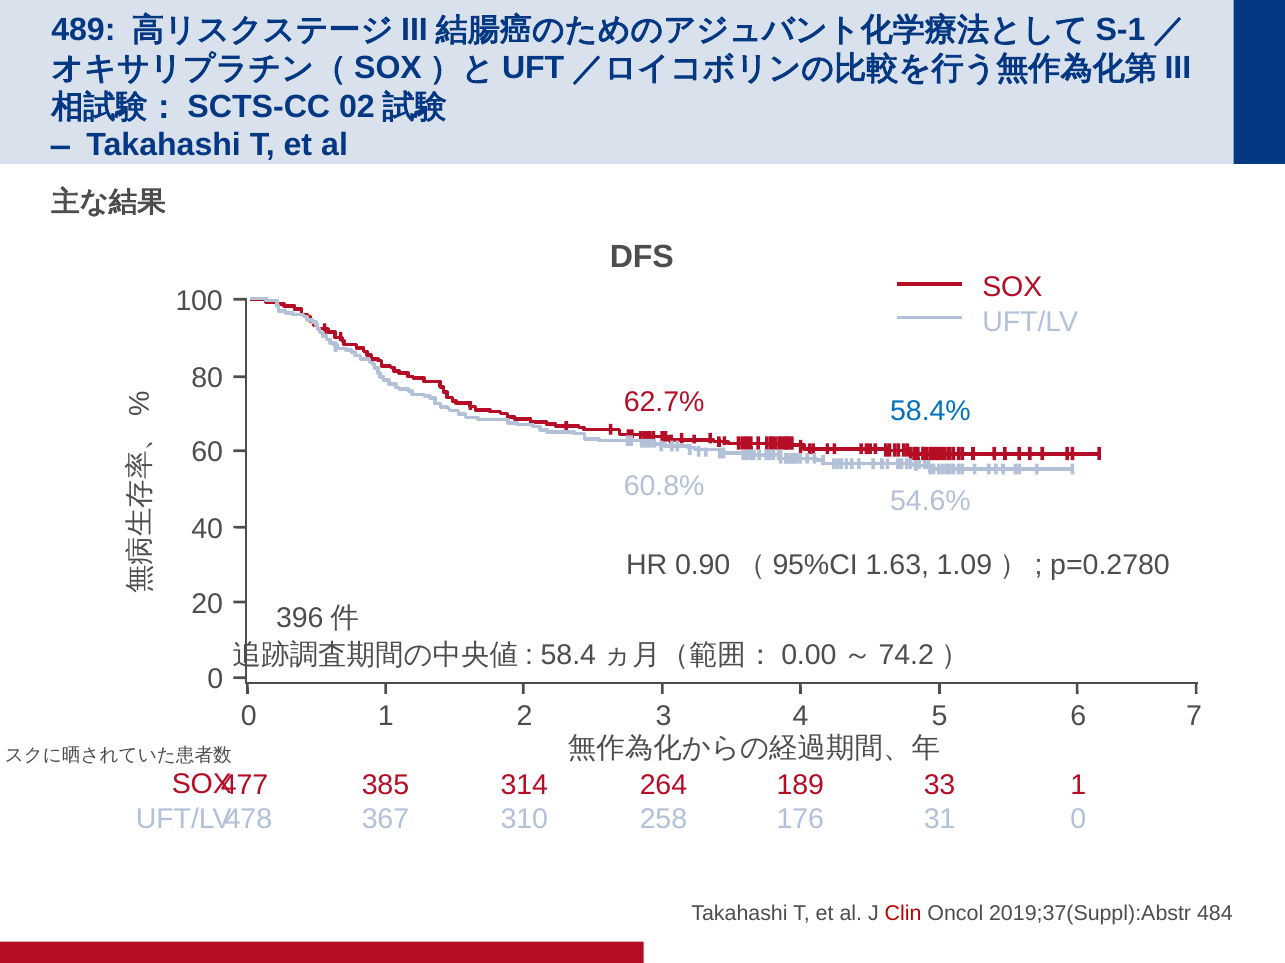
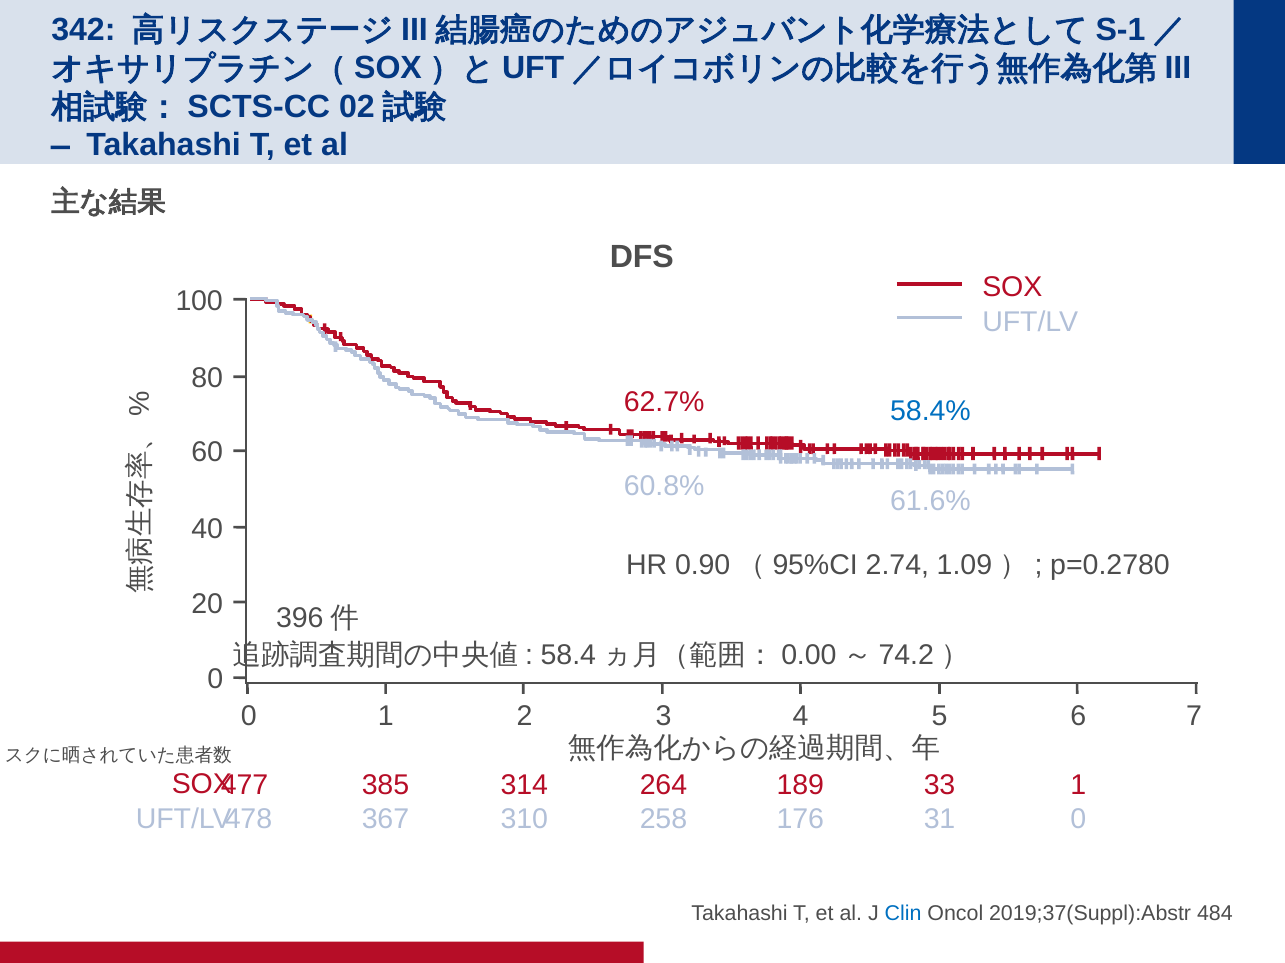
489: 489 -> 342 (83, 30)
54.6%: 54.6% -> 61.6% (930, 502)
1.63: 1.63 -> 2.74 (897, 566)
Clin colour: red -> blue (903, 914)
